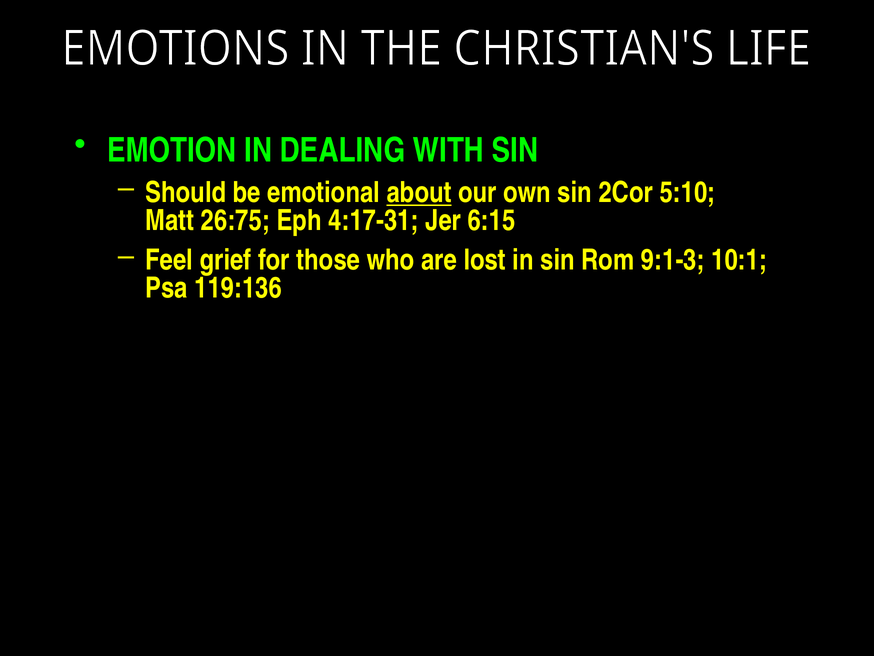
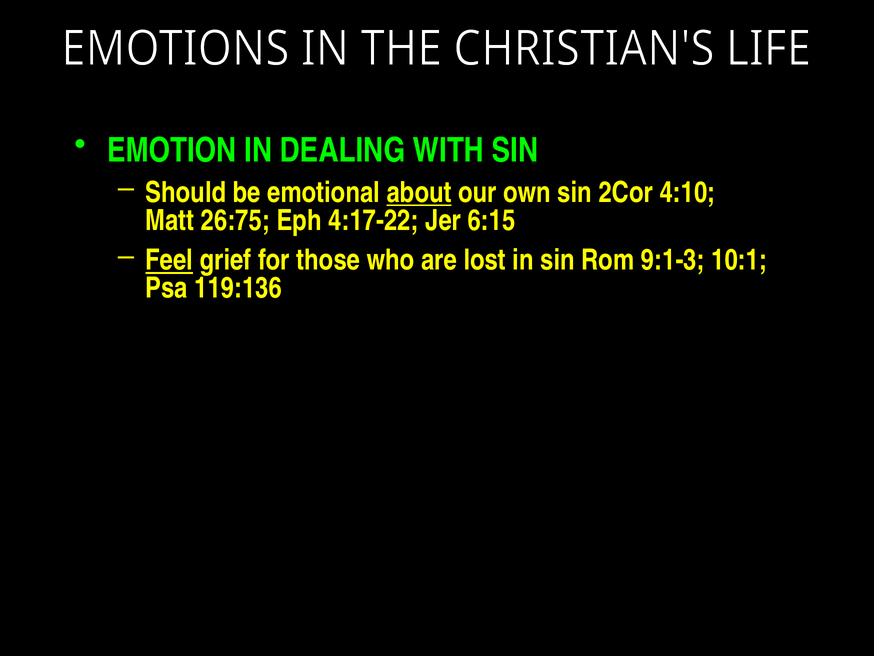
5:10: 5:10 -> 4:10 (687, 193)
4:17-31: 4:17-31 -> 4:17-22 (373, 221)
Feel underline: none -> present (169, 260)
